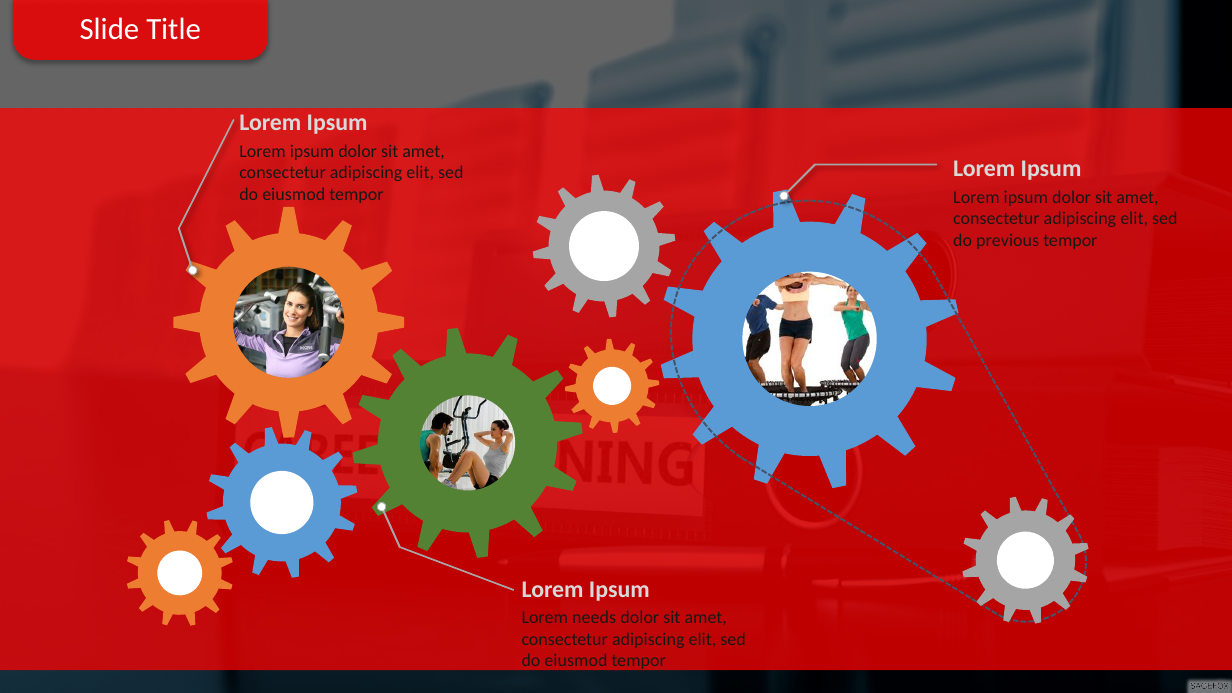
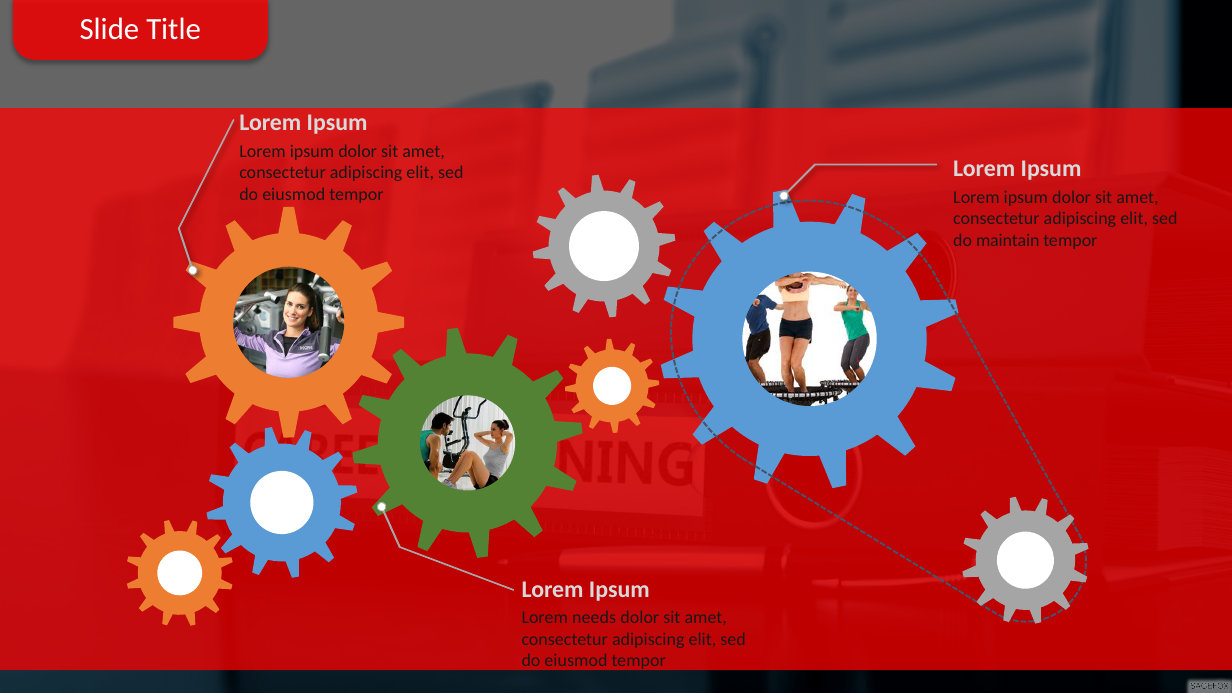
previous: previous -> maintain (1008, 240)
